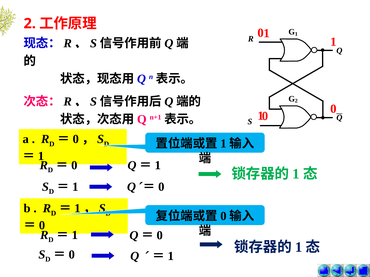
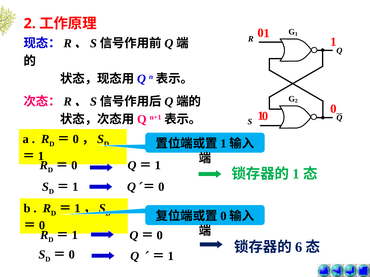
1: 1 -> 6 (299, 248)
